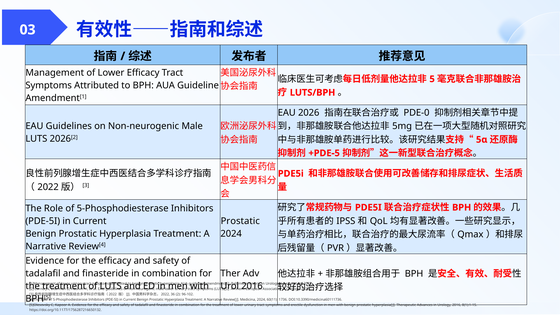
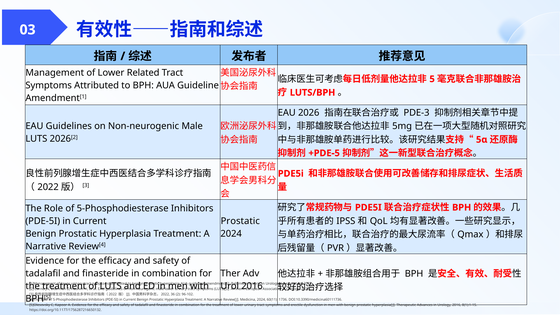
Lower Efficacy: Efficacy -> Related (143, 73)
PDE-0: PDE-0 -> PDE-3 (417, 113)
